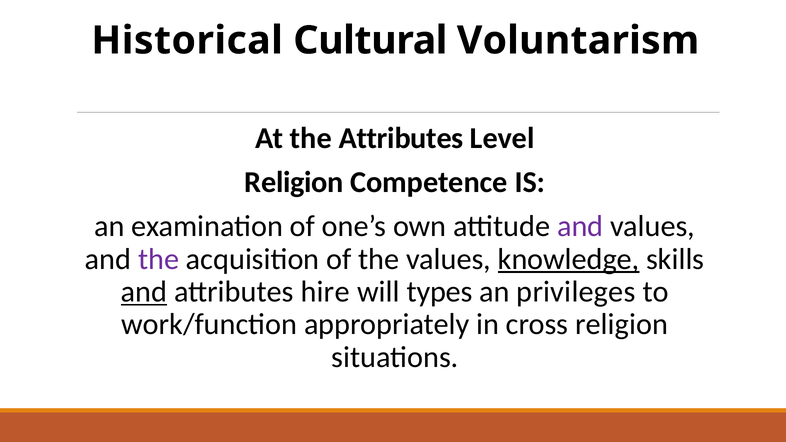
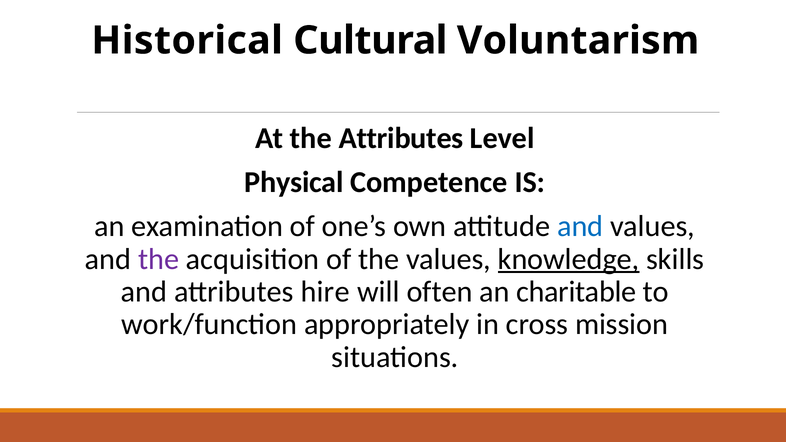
Religion: Religion -> Physical (294, 182)
and colour: purple -> blue (580, 226)
and underline: present -> none (144, 292)
types: types -> often (440, 292)
privileges: privileges -> charitable (576, 292)
cross religion: religion -> mission (622, 325)
